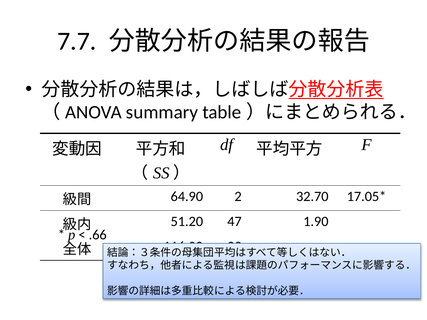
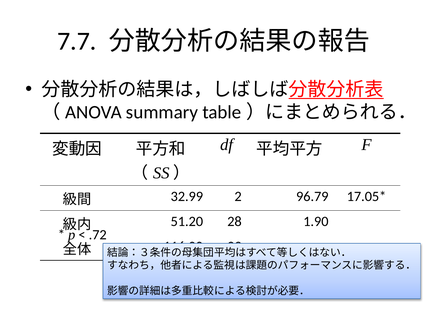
64.90: 64.90 -> 32.99 (187, 197)
32.70: 32.70 -> 96.79 (312, 197)
47: 47 -> 28 (234, 222)
.66: .66 -> .72 (98, 235)
